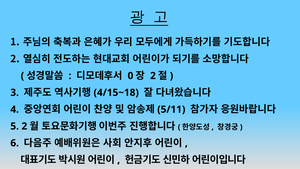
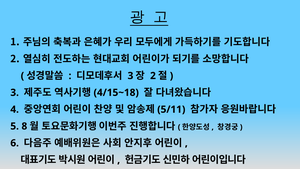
0: 0 -> 3 (130, 76)
5 2: 2 -> 8 (24, 126)
